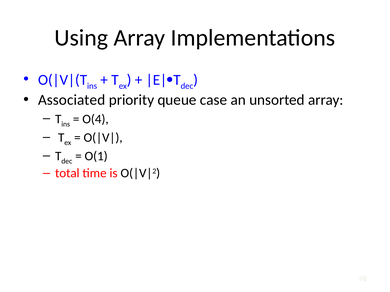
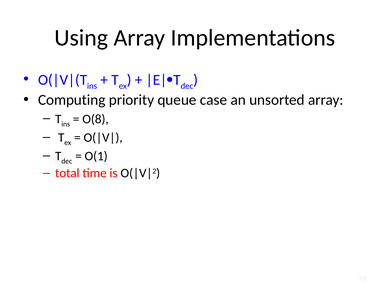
Associated: Associated -> Computing (72, 100)
O(4: O(4 -> O(8 (95, 119)
